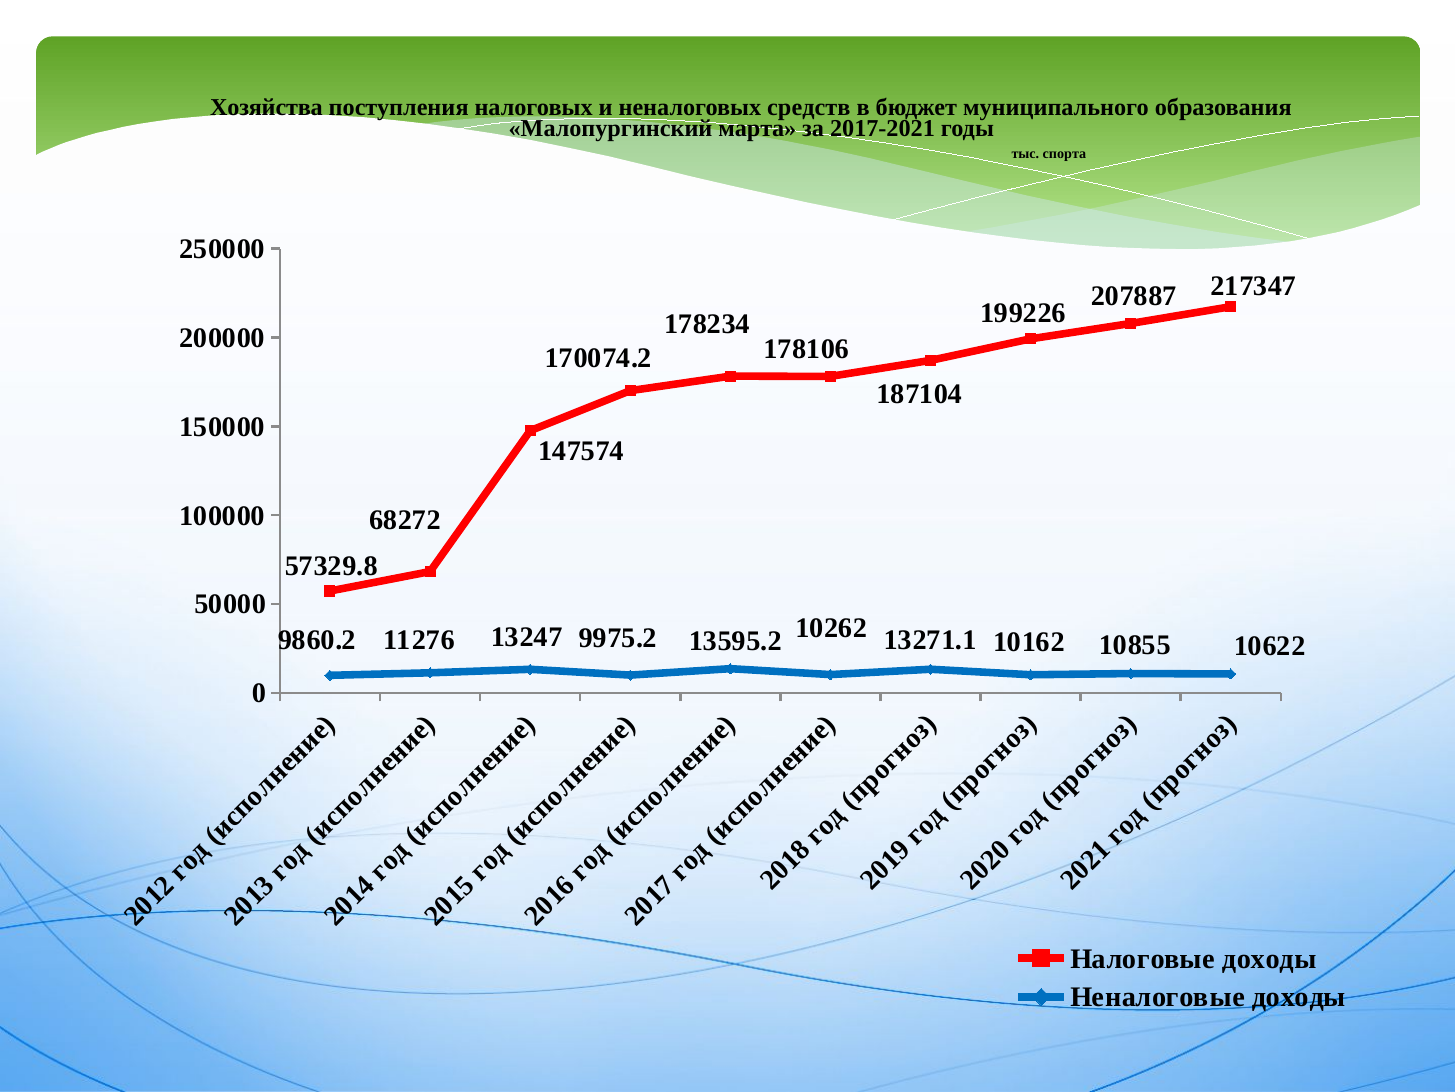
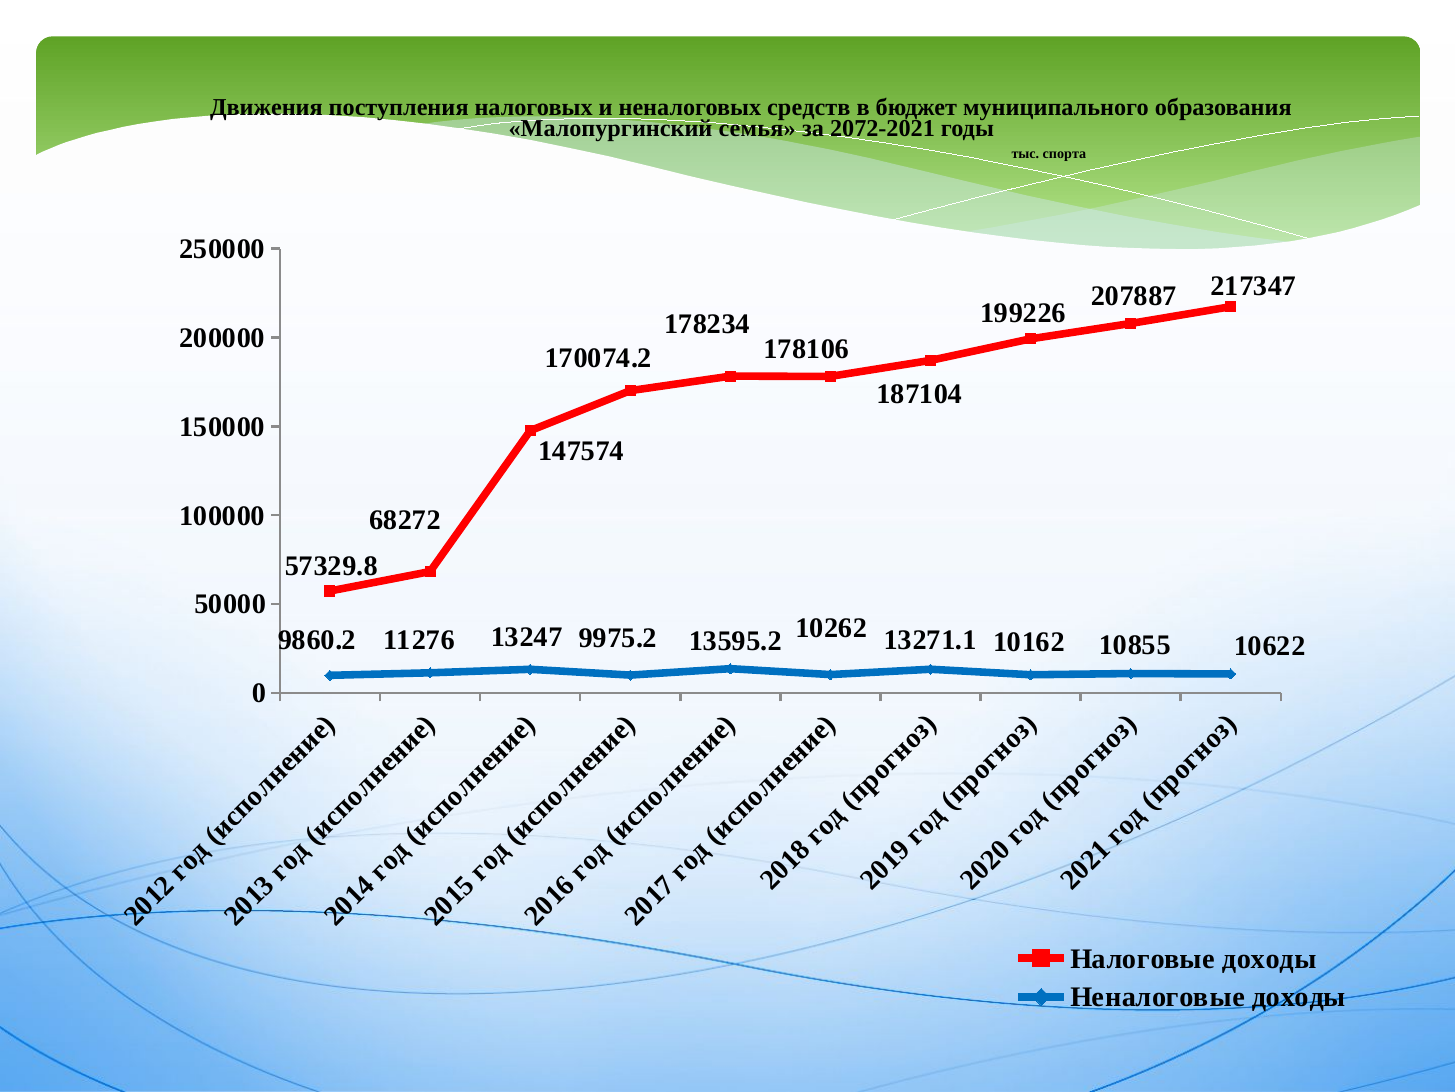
Хозяйства: Хозяйства -> Движения (266, 107)
марта: марта -> семья (757, 129)
2017-2021: 2017-2021 -> 2072-2021 (882, 129)
